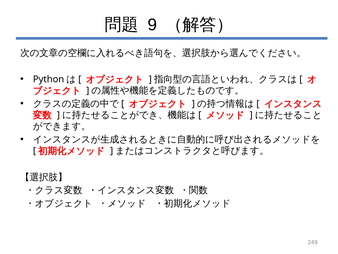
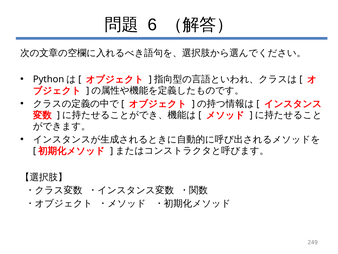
9: 9 -> 6 (152, 25)
